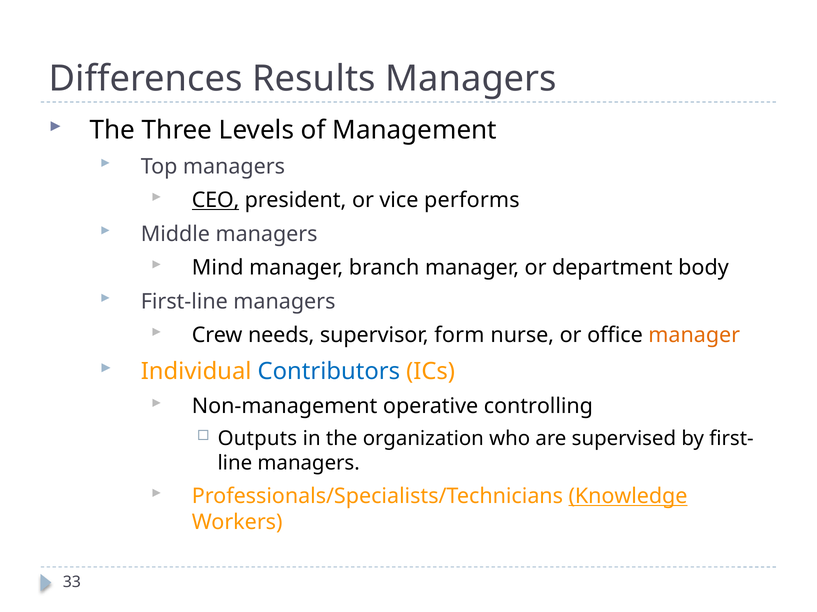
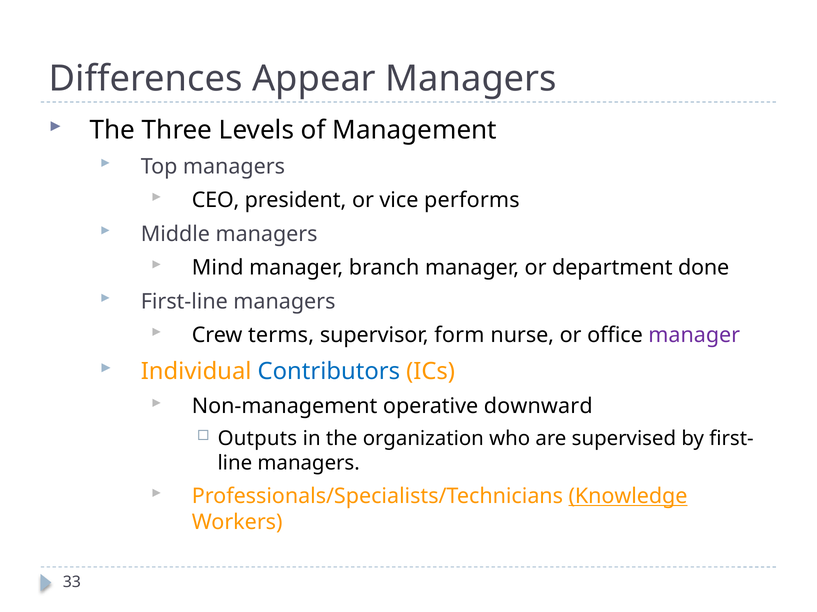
Results: Results -> Appear (314, 79)
CEO underline: present -> none (216, 200)
body: body -> done (704, 268)
needs: needs -> terms (281, 336)
manager colour: orange -> purple (694, 336)
controlling: controlling -> downward (538, 407)
